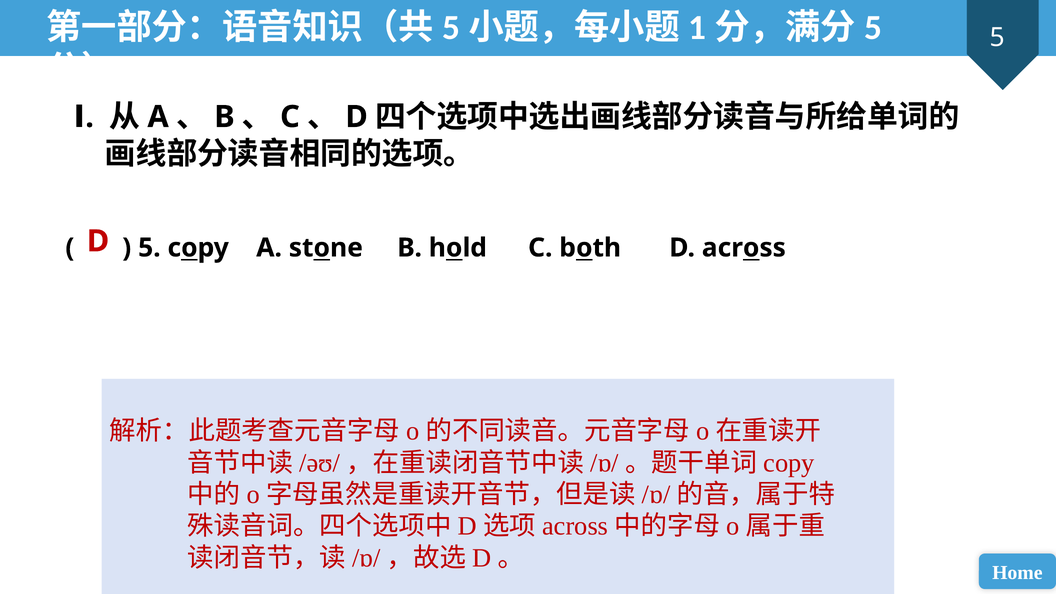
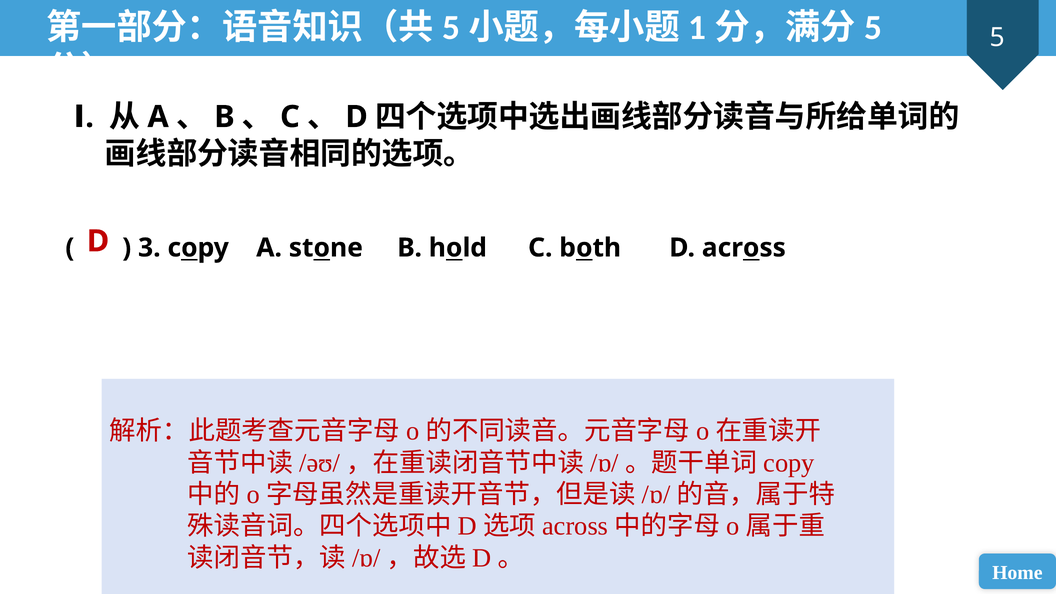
5: 5 -> 3 (149, 248)
